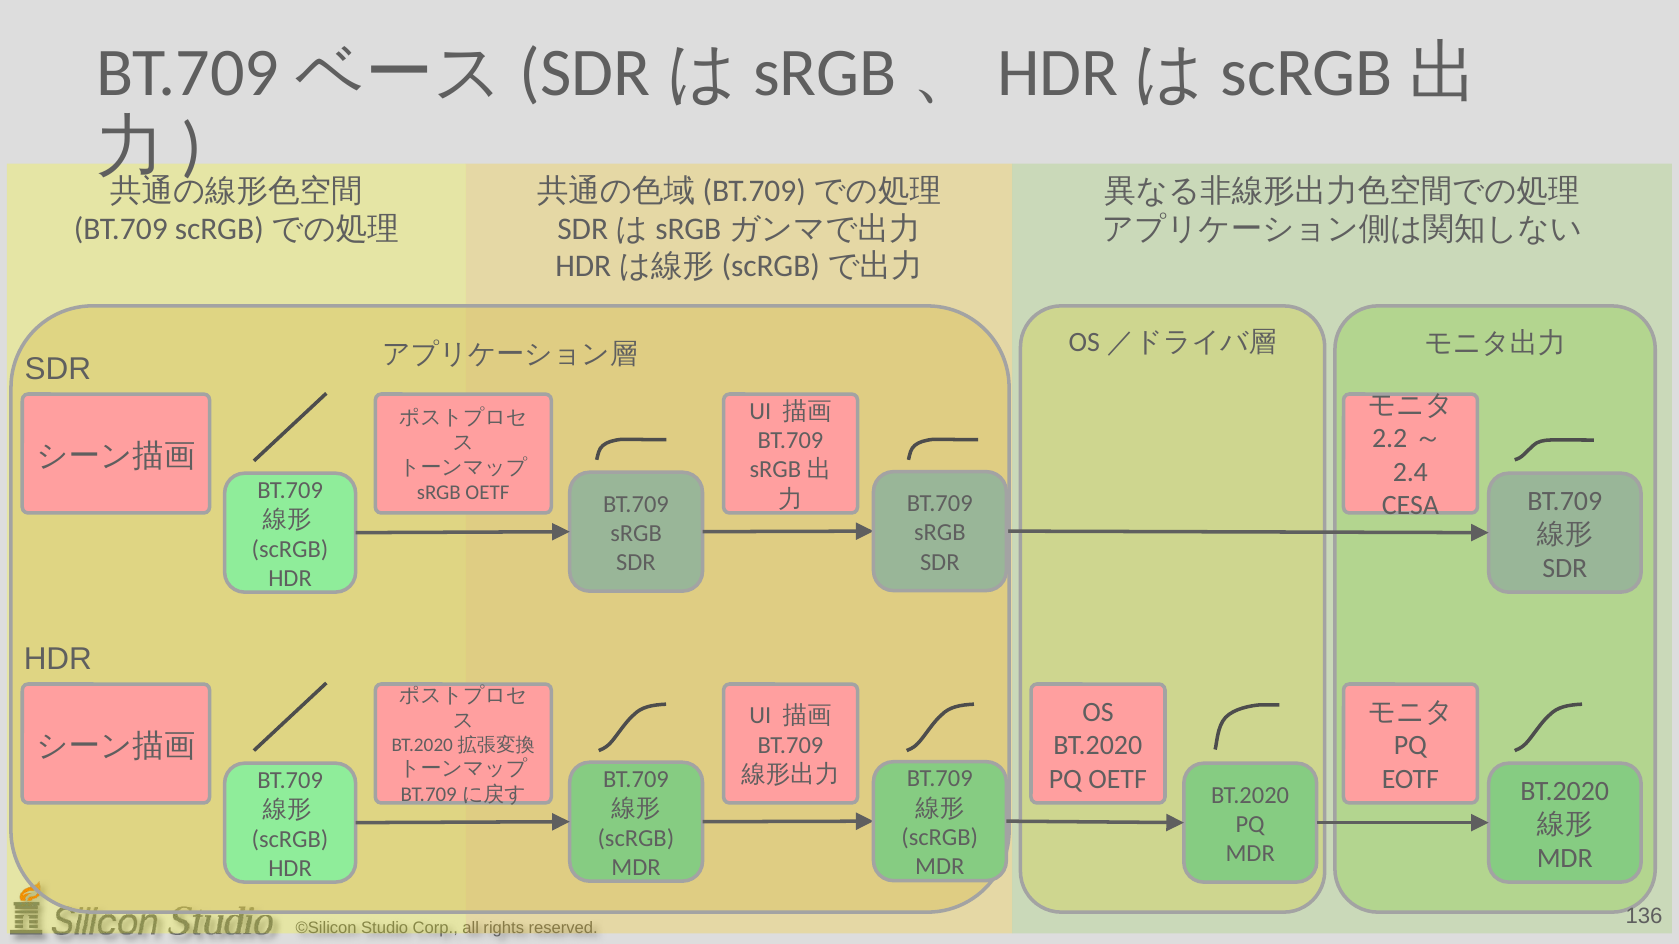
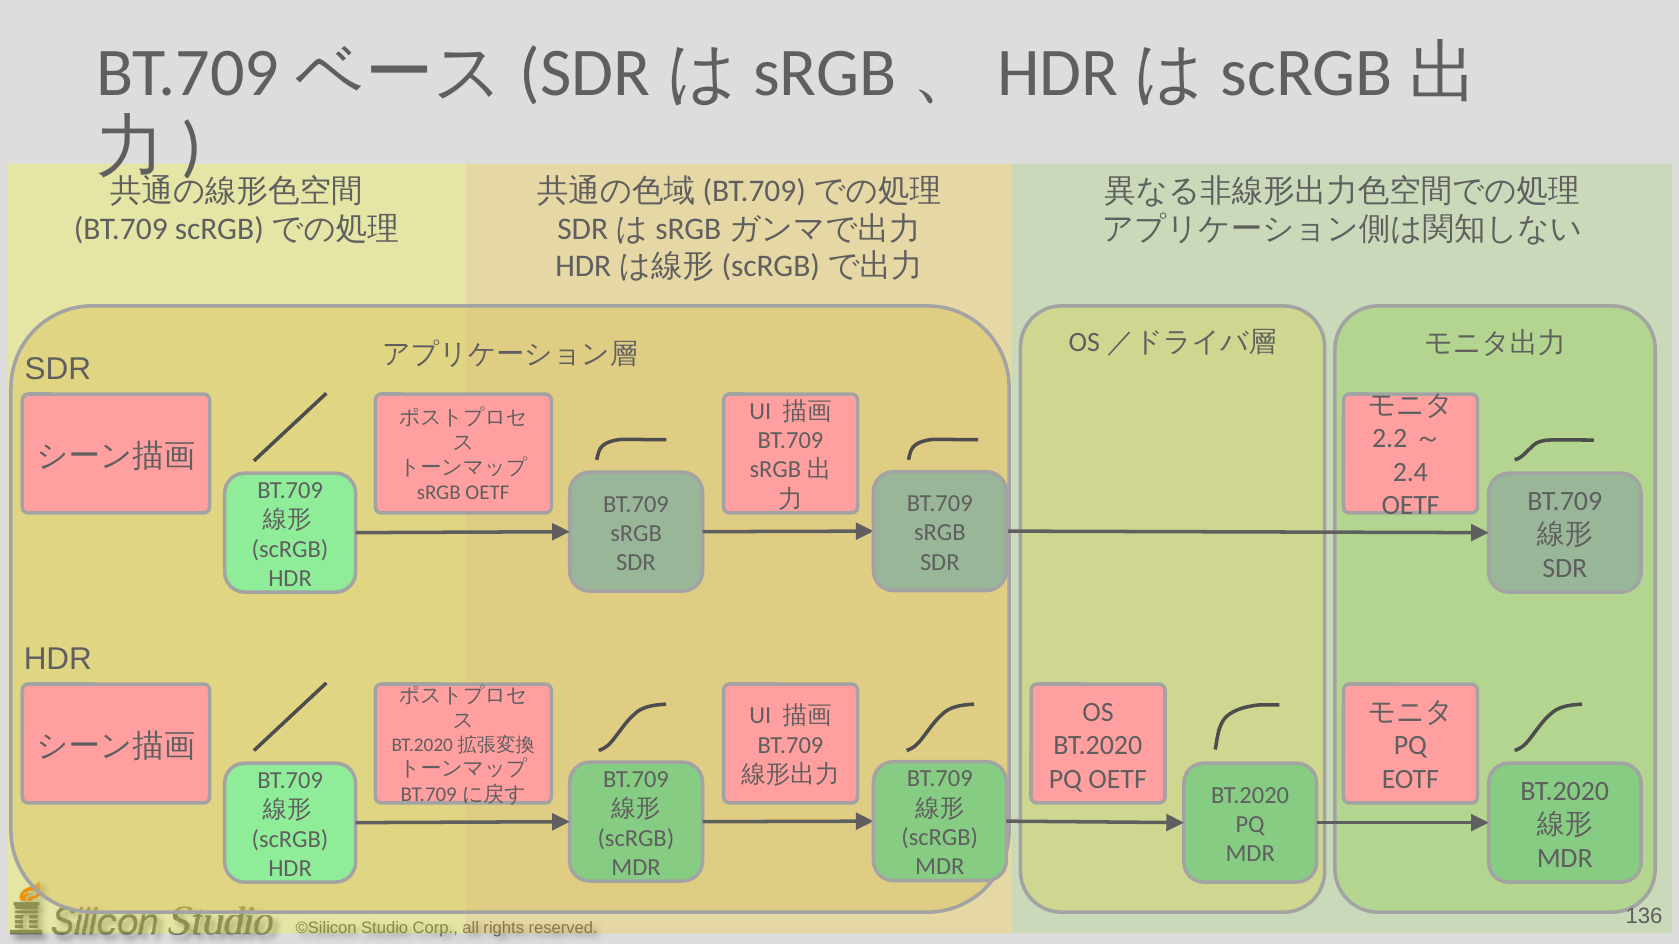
CESA: CESA -> OETF (1411, 506)
